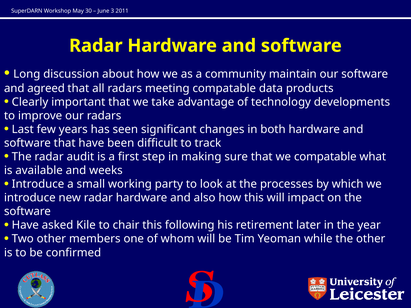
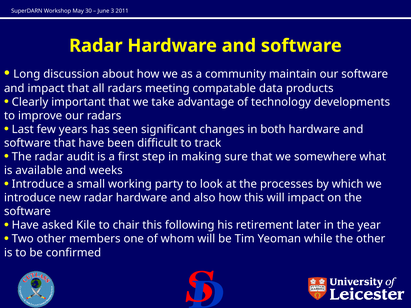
and agreed: agreed -> impact (46, 88)
we compatable: compatable -> somewhere (325, 157)
